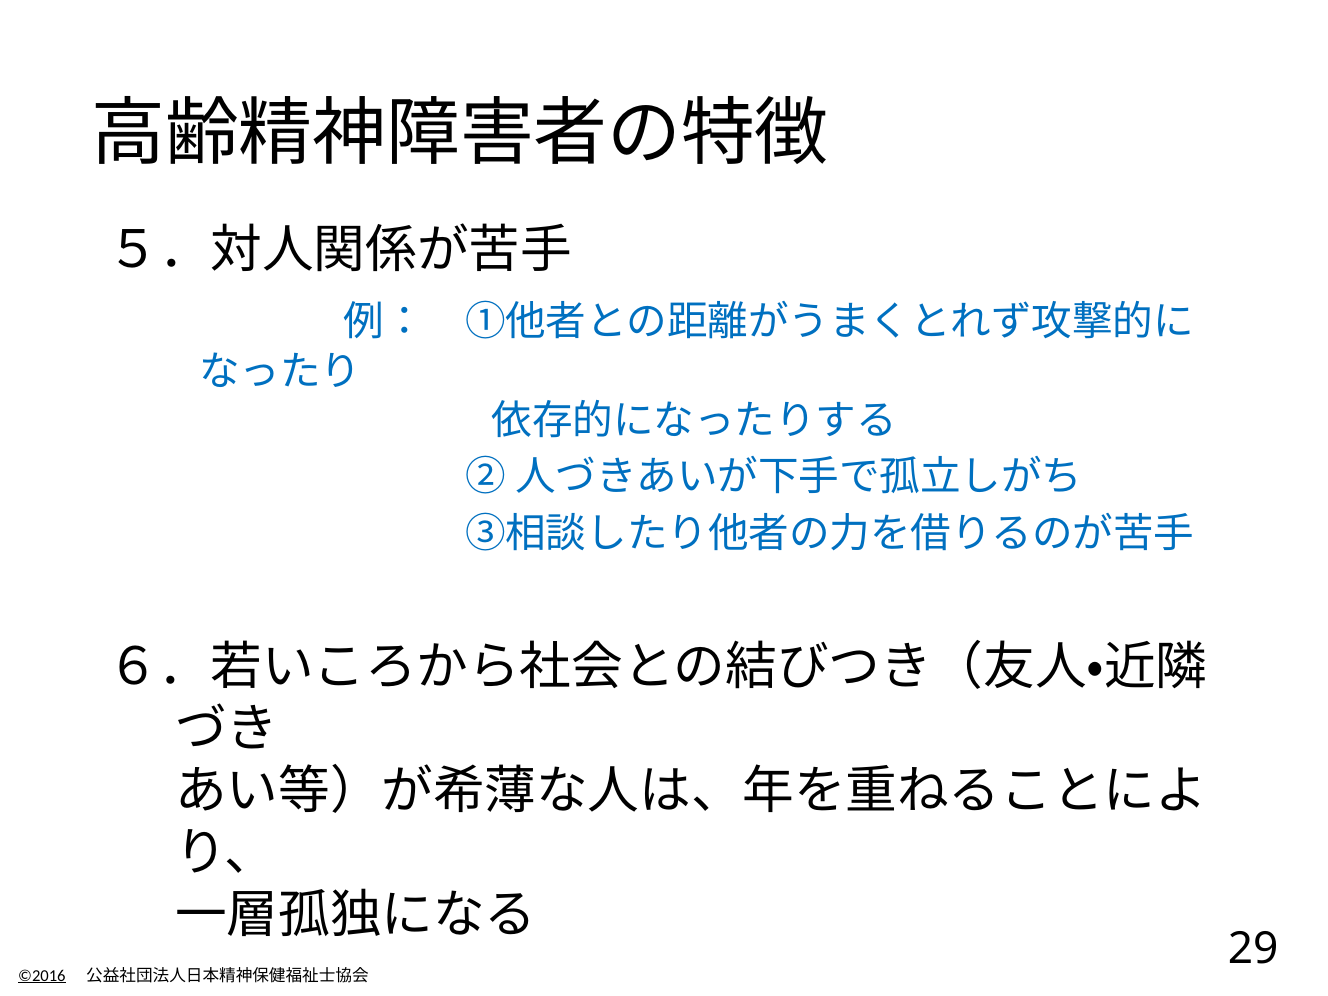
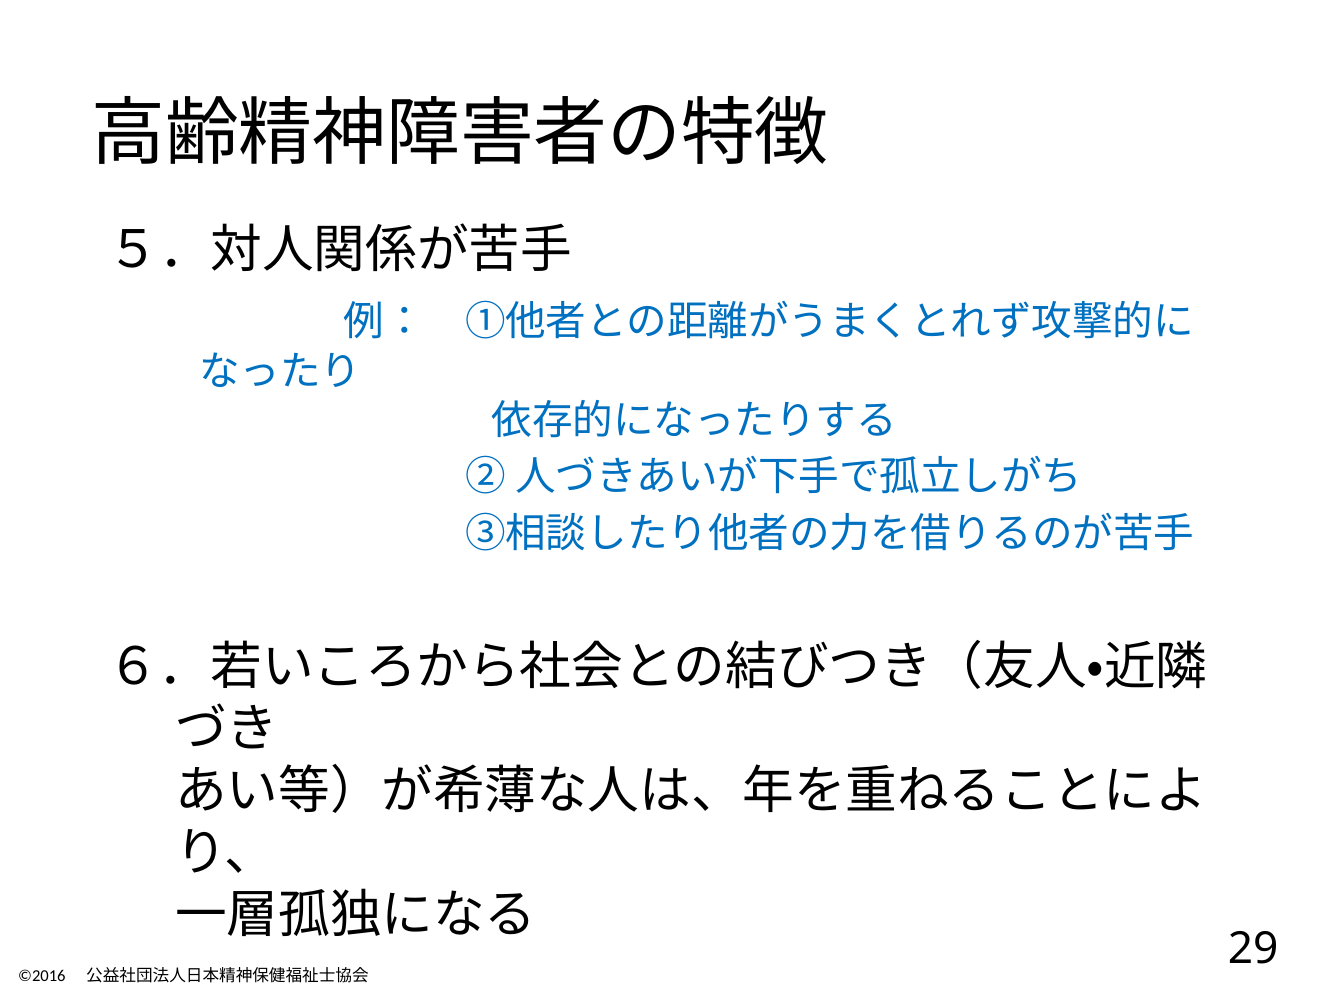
©2016 underline: present -> none (42, 976)
